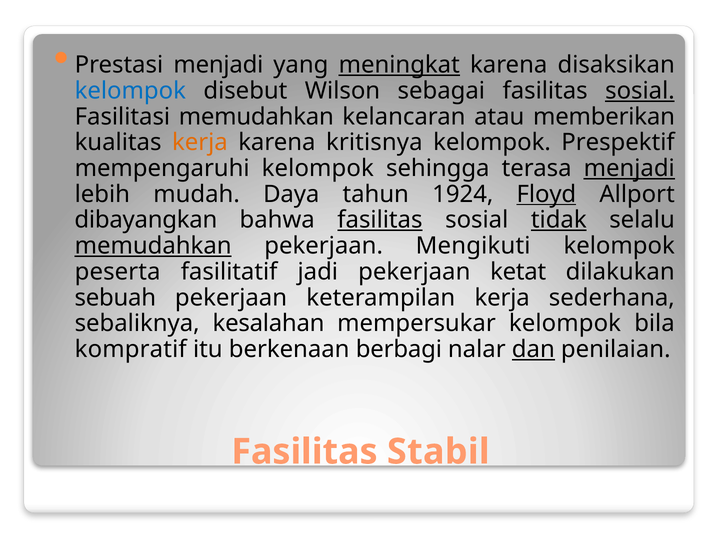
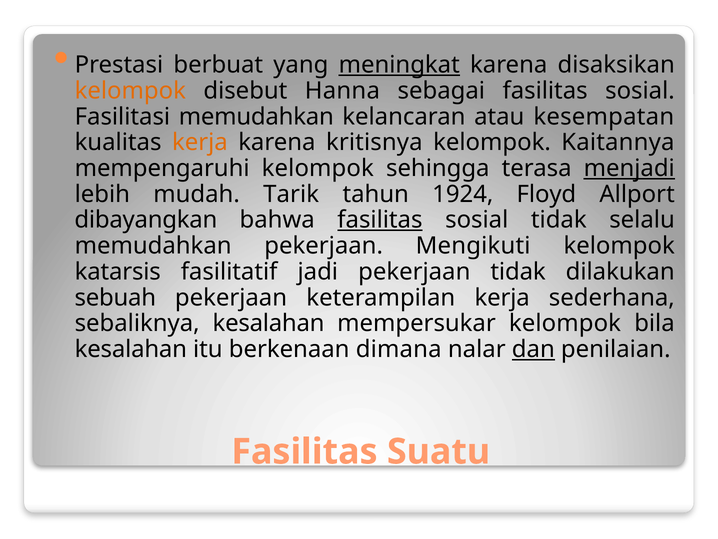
Prestasi menjadi: menjadi -> berbuat (218, 65)
kelompok colour: blue -> orange (130, 91)
Wilson: Wilson -> Hanna (342, 91)
sosial underline: present -> none (640, 91)
memberikan: memberikan -> kesempatan (604, 117)
Prespektif: Prespektif -> Kaitannya (618, 142)
Daya: Daya -> Tarik (291, 194)
Floyd underline: present -> none (546, 194)
tidak underline: present -> none (559, 220)
memudahkan underline: present -> none (153, 246)
peserta: peserta -> katarsis (118, 272)
pekerjaan ketat: ketat -> tidak (518, 272)
kompratif: kompratif -> kesalahan (131, 349)
berbagi: berbagi -> dimana (399, 349)
Stabil: Stabil -> Suatu (439, 451)
